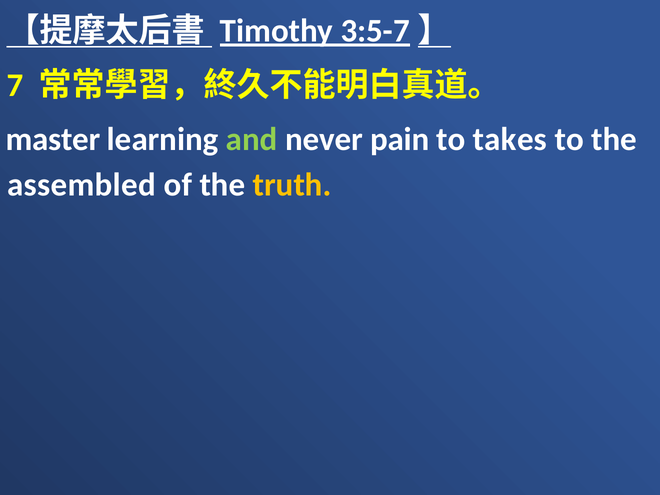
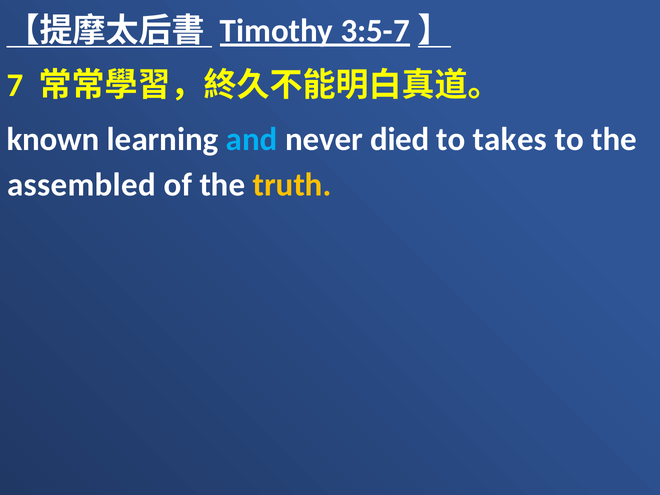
master: master -> known (53, 140)
and colour: light green -> light blue (252, 140)
pain: pain -> died (400, 140)
